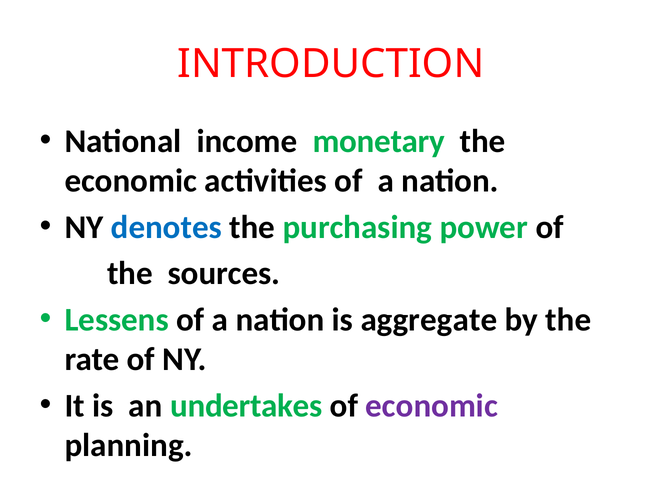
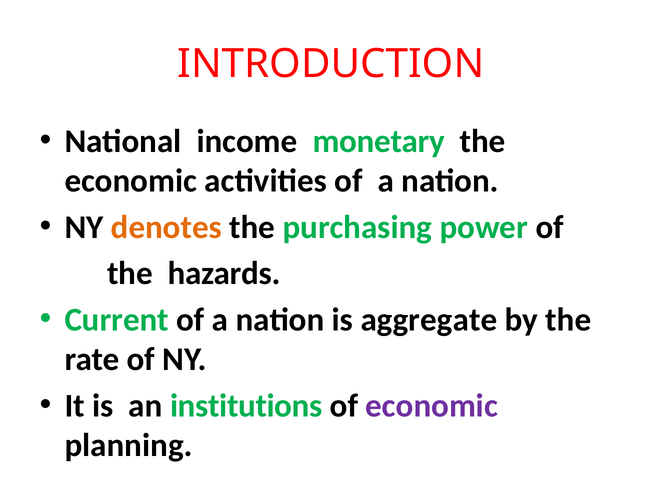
denotes colour: blue -> orange (166, 227)
sources: sources -> hazards (224, 274)
Lessens: Lessens -> Current (117, 320)
undertakes: undertakes -> institutions (246, 406)
